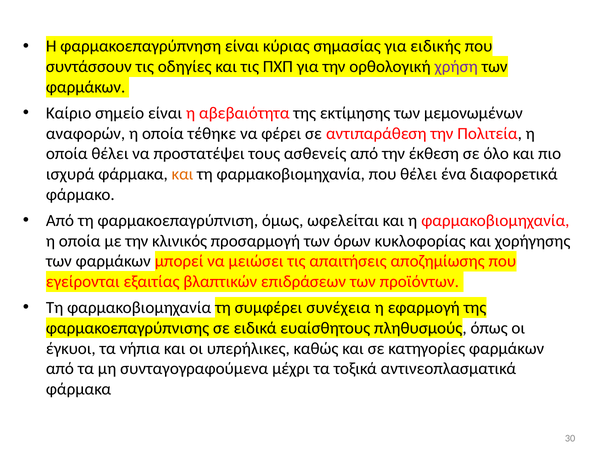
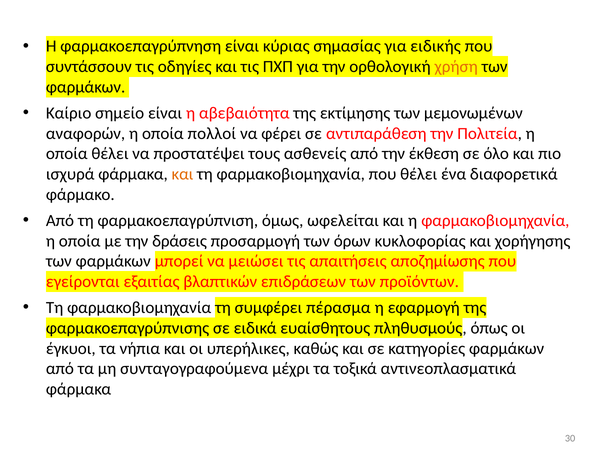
χρήση colour: purple -> orange (456, 67)
τέθηκε: τέθηκε -> πολλοί (212, 133)
κλινικός: κλινικός -> δράσεις (180, 241)
συνέχεια: συνέχεια -> πέρασμα (338, 308)
